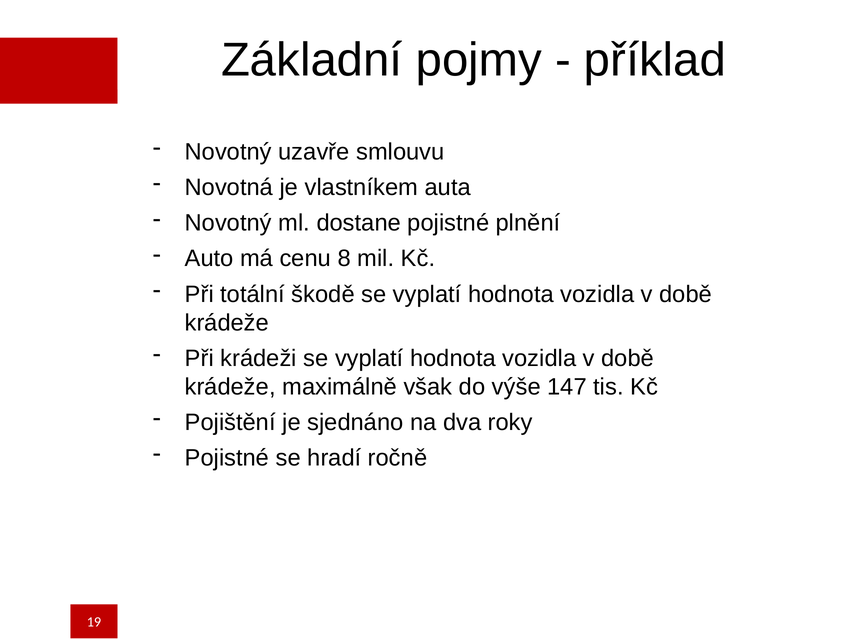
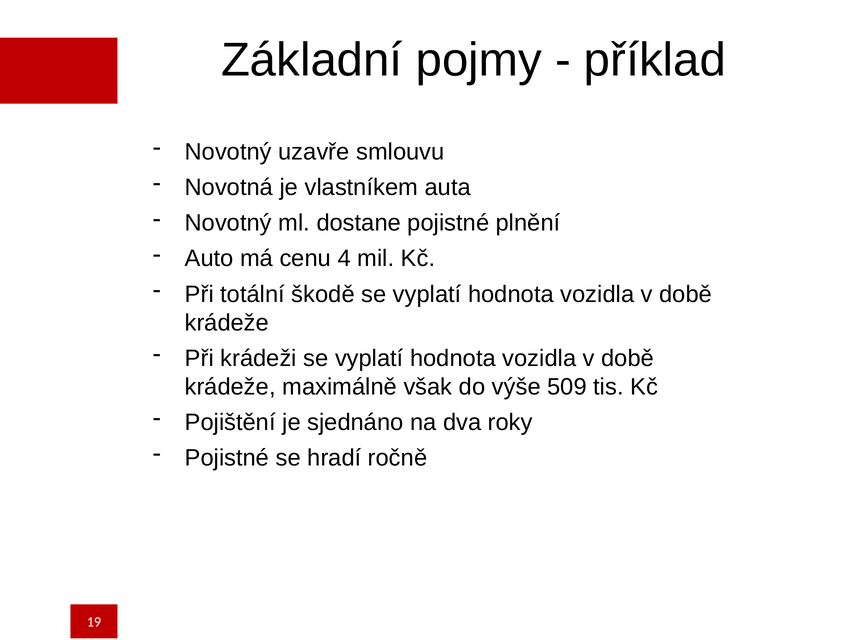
8: 8 -> 4 (344, 259)
147: 147 -> 509 (567, 387)
